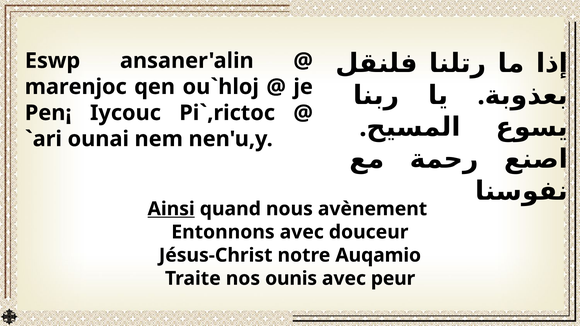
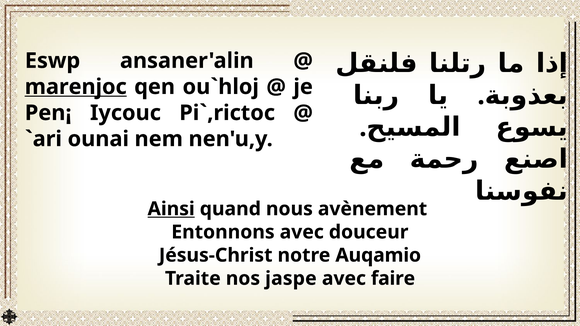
marenjoc underline: none -> present (76, 87)
ounis: ounis -> jaspe (291, 279)
peur: peur -> faire (393, 279)
